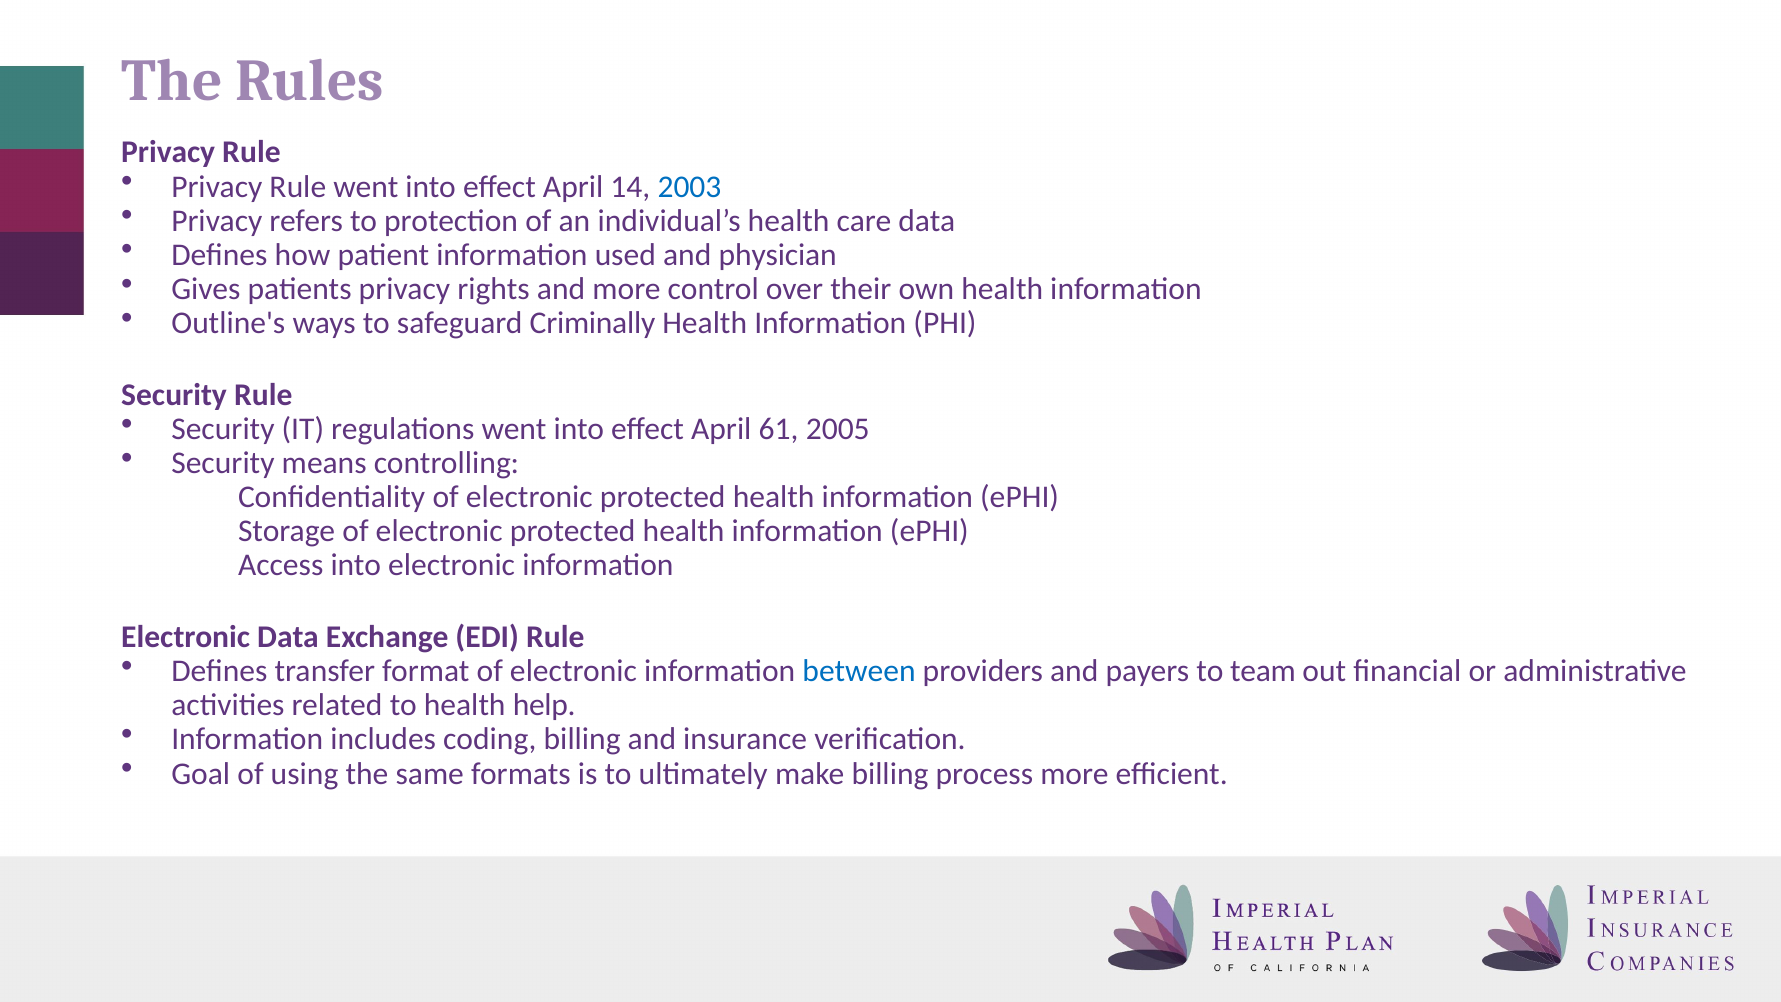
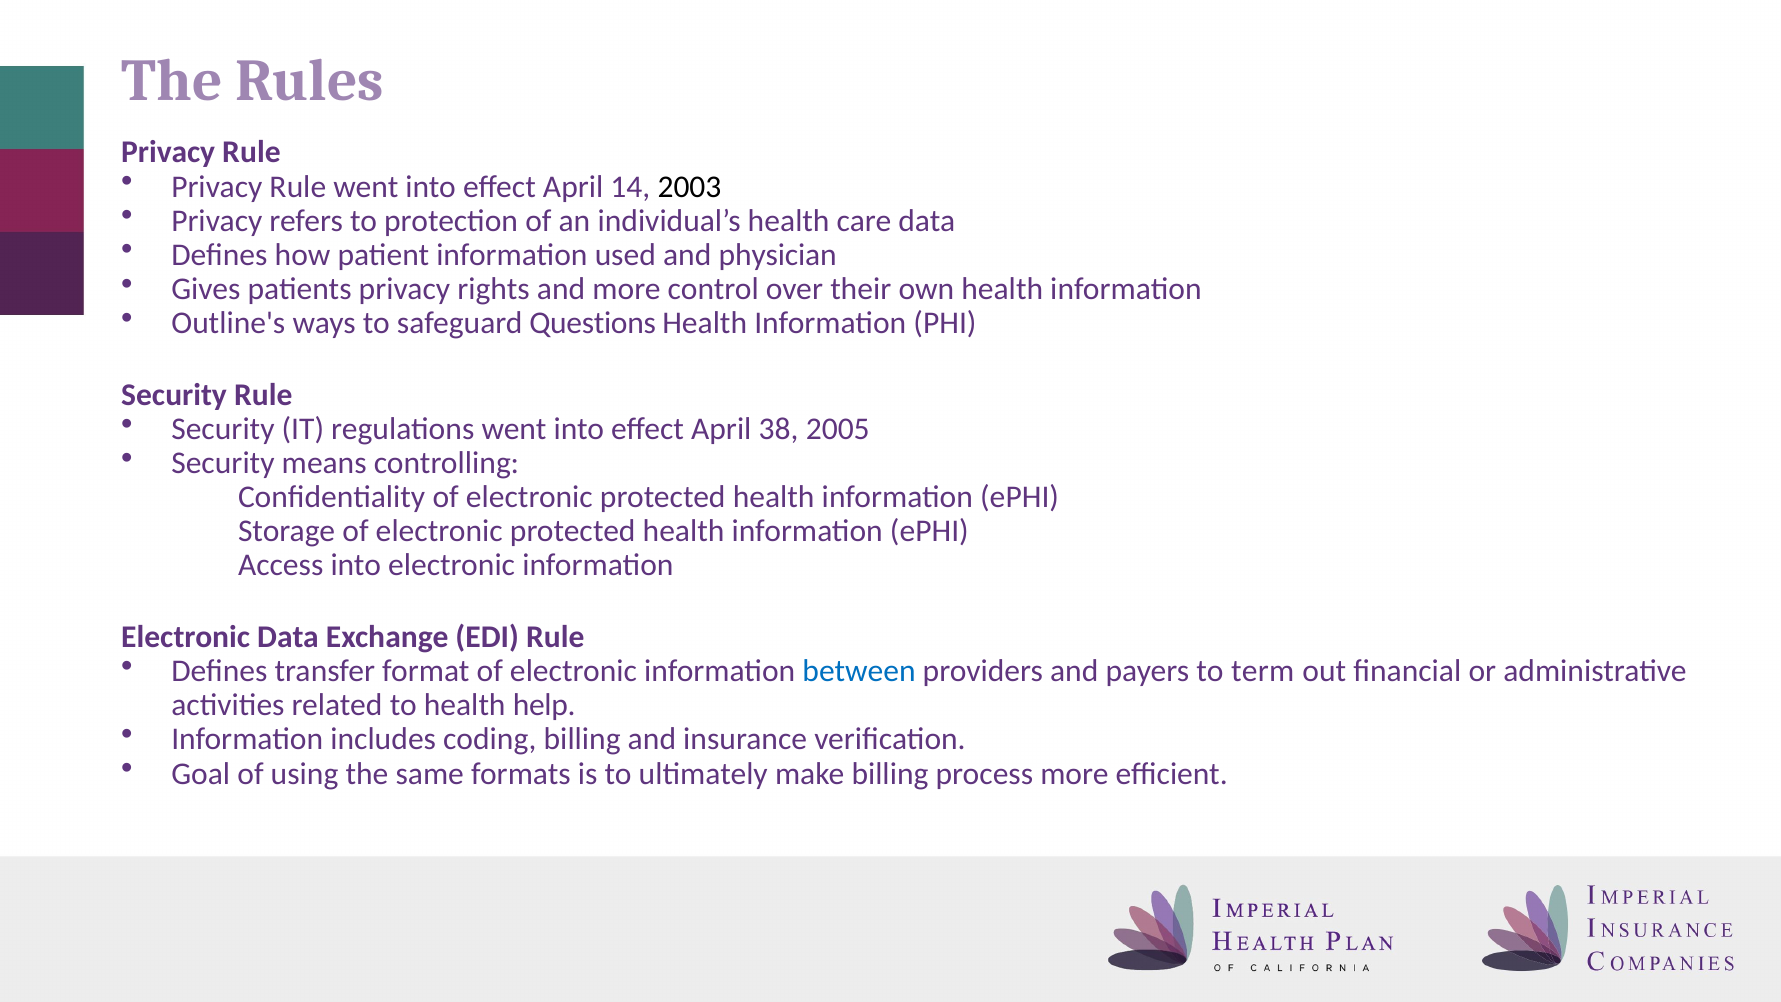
2003 colour: blue -> black (690, 187)
Criminally: Criminally -> Questions (593, 323)
61: 61 -> 38 (779, 429)
team: team -> term (1263, 671)
